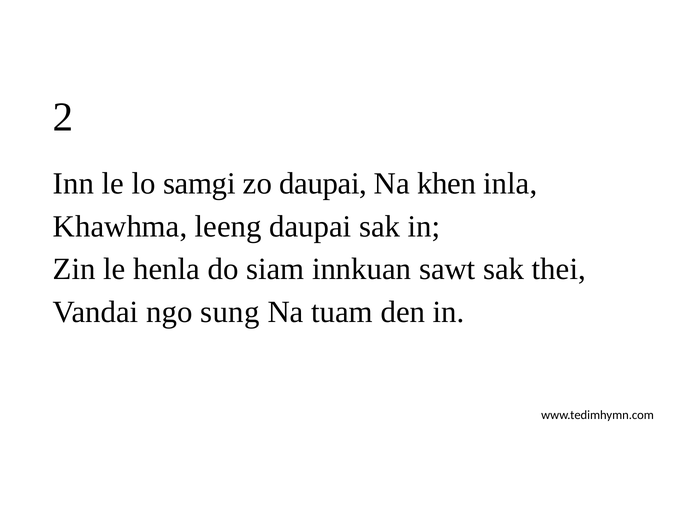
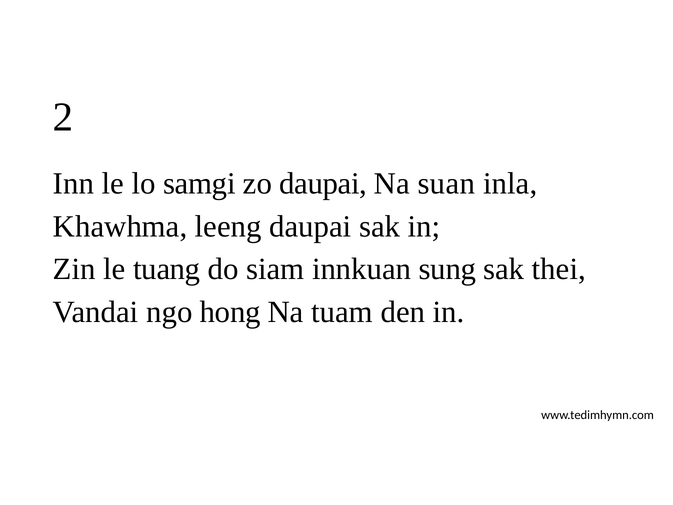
khen: khen -> suan (446, 184)
henla: henla -> tuang (167, 269)
sawt: sawt -> sung (447, 269)
sung: sung -> hong (230, 312)
